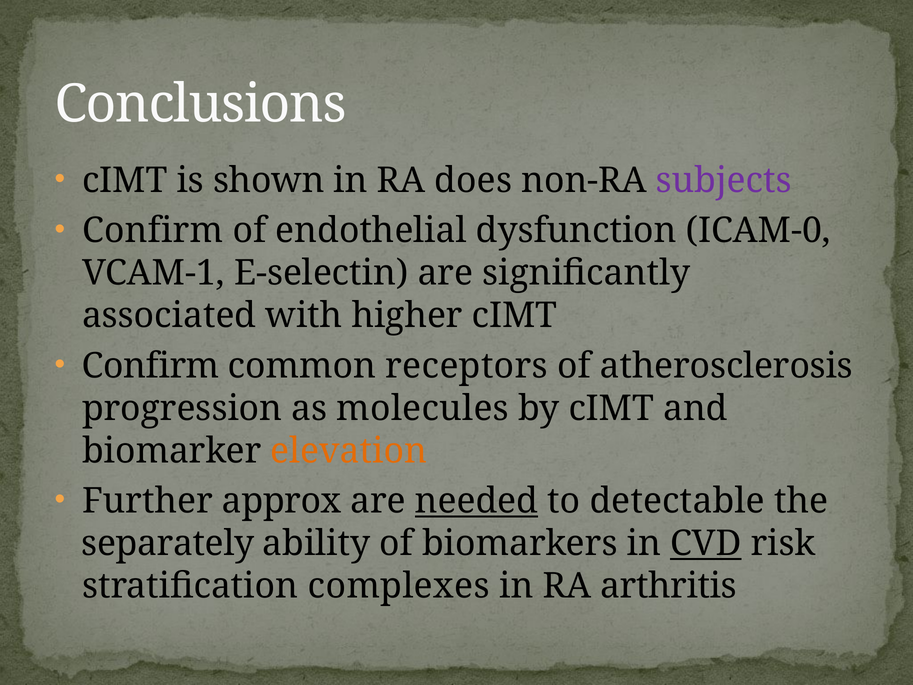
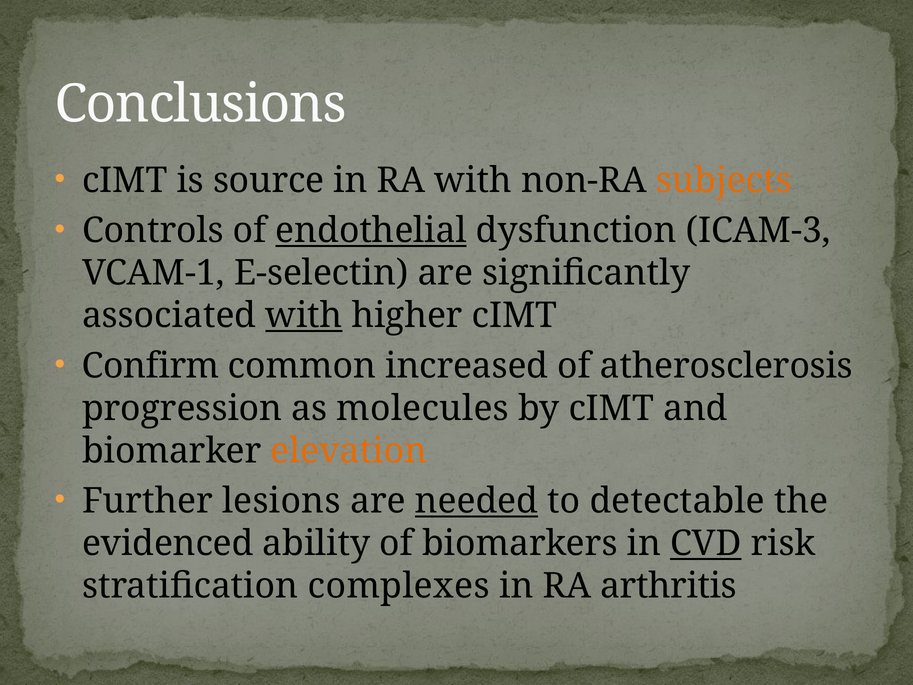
shown: shown -> source (269, 180)
RA does: does -> with (473, 180)
subjects colour: purple -> orange (724, 180)
Confirm: Confirm -> Controls (153, 231)
endothelial underline: none -> present (371, 231)
ICAM-0: ICAM-0 -> ICAM-3 (758, 231)
with underline: none -> present (304, 316)
receptors: receptors -> increased (467, 366)
approx: approx -> lesions (281, 501)
separately: separately -> evidenced (168, 543)
